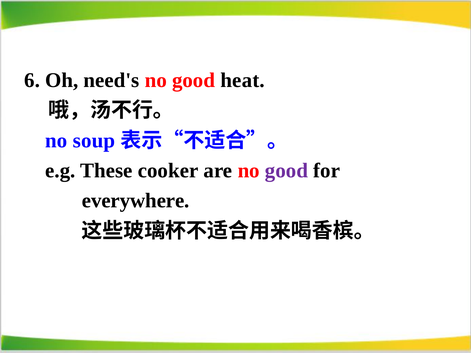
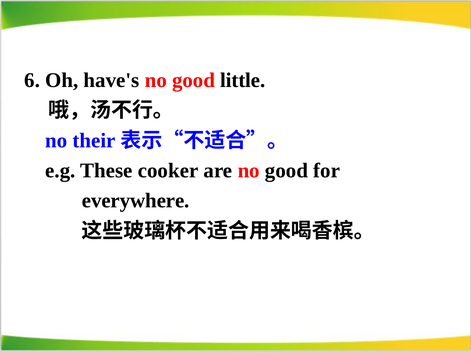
need's: need's -> have's (111, 80)
heat: heat -> little (243, 80)
soup: soup -> their (94, 141)
good colour: purple -> black (287, 171)
